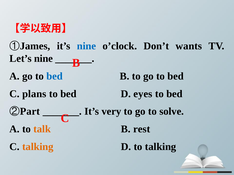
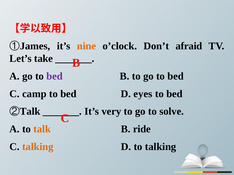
nine colour: blue -> orange (86, 46)
wants: wants -> afraid (189, 46)
Let’s nine: nine -> take (44, 59)
bed colour: blue -> purple (55, 76)
plans: plans -> camp (34, 94)
Part: Part -> Talk (30, 112)
rest: rest -> ride (142, 129)
